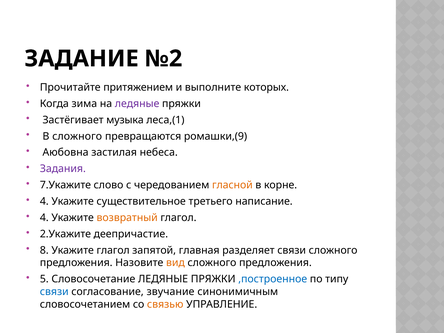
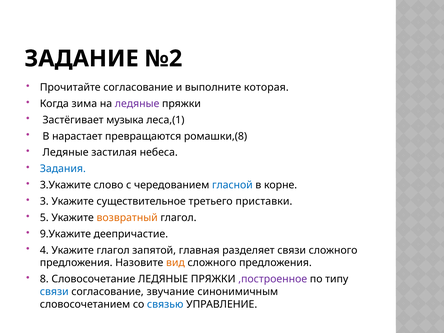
Прочитайте притяжением: притяжением -> согласование (138, 87)
которых: которых -> которая (266, 87)
В сложного: сложного -> нарастает (77, 136)
ромашки,(9: ромашки,(9 -> ромашки,(8 (216, 136)
Аюбовна: Аюбовна -> Ледяные (66, 153)
Задания colour: purple -> blue (63, 169)
7.Укажите: 7.Укажите -> 3.Укажите (65, 185)
гласной colour: orange -> blue (232, 185)
4: 4 -> 3 (44, 201)
написание: написание -> приставки (264, 201)
4: 4 -> 5 (44, 218)
2.Укажите: 2.Укажите -> 9.Укажите (65, 234)
8: 8 -> 4 (44, 250)
5: 5 -> 8 (44, 279)
,построенное colour: blue -> purple (273, 279)
связью colour: orange -> blue (165, 304)
